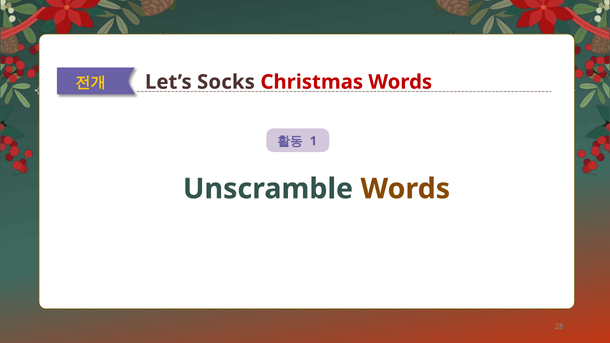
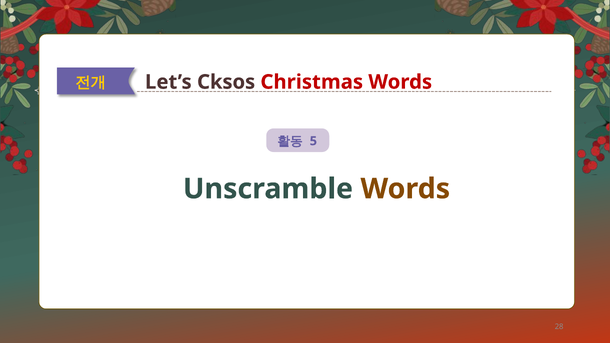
Socks: Socks -> Cksos (226, 82)
1: 1 -> 5 (313, 141)
